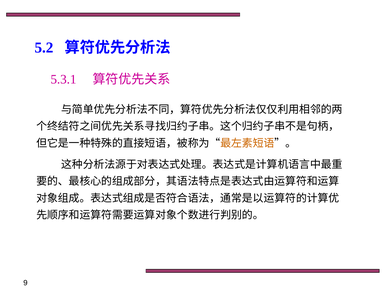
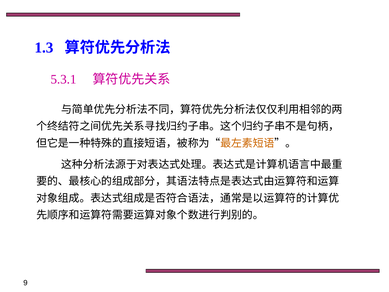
5.2: 5.2 -> 1.3 (44, 48)
